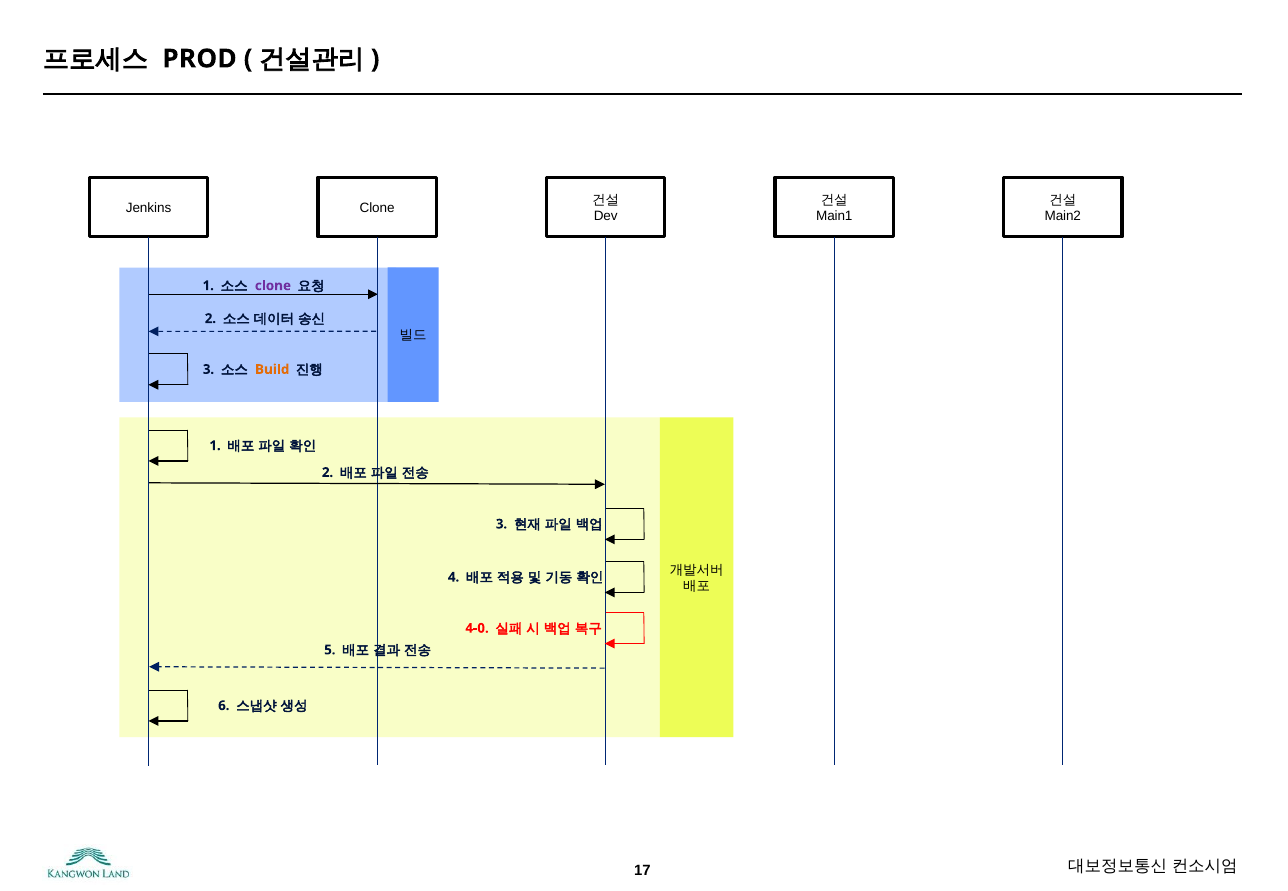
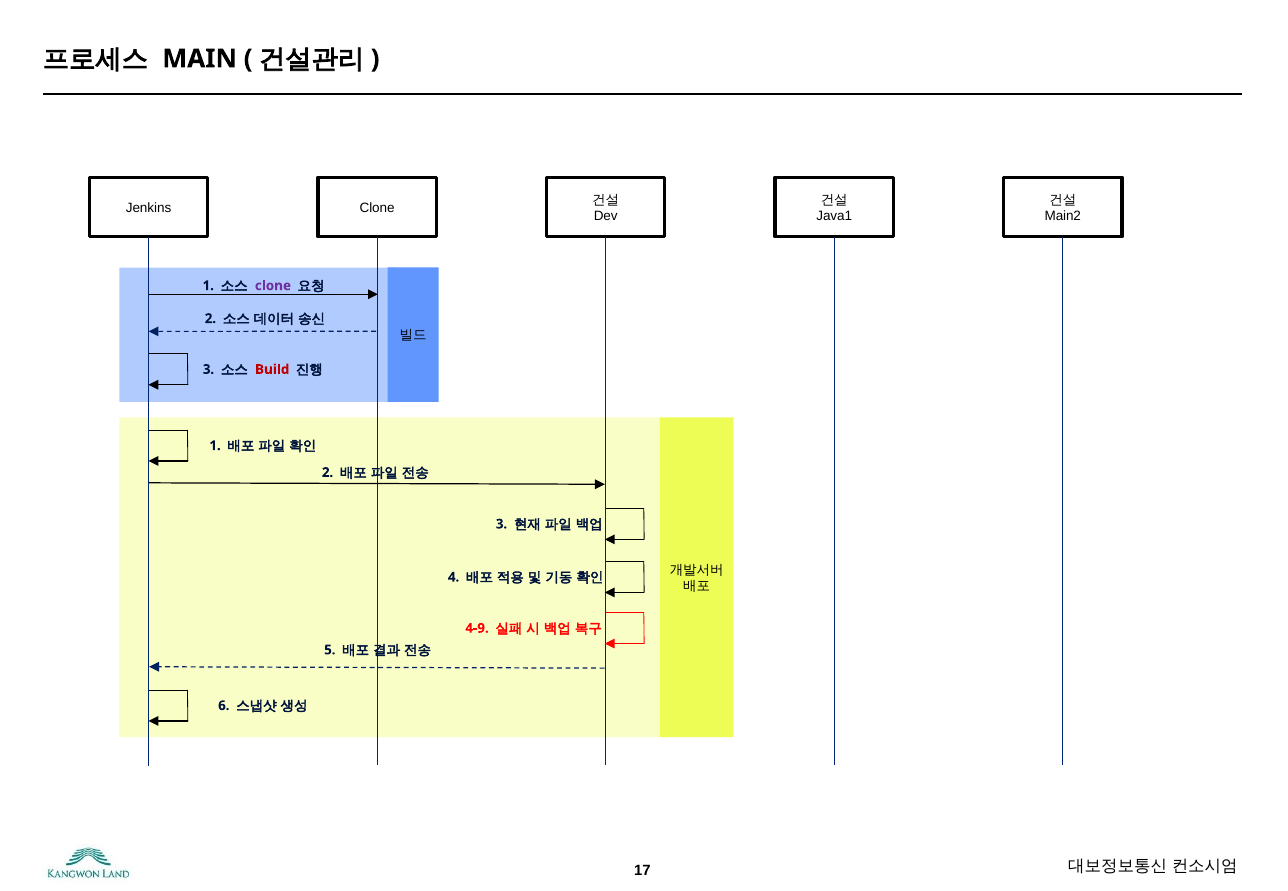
PROD: PROD -> MAIN (200, 59)
Main1: Main1 -> Java1 (834, 216)
Build colour: orange -> red (272, 370)
4-0: 4-0 -> 4-9 (477, 629)
